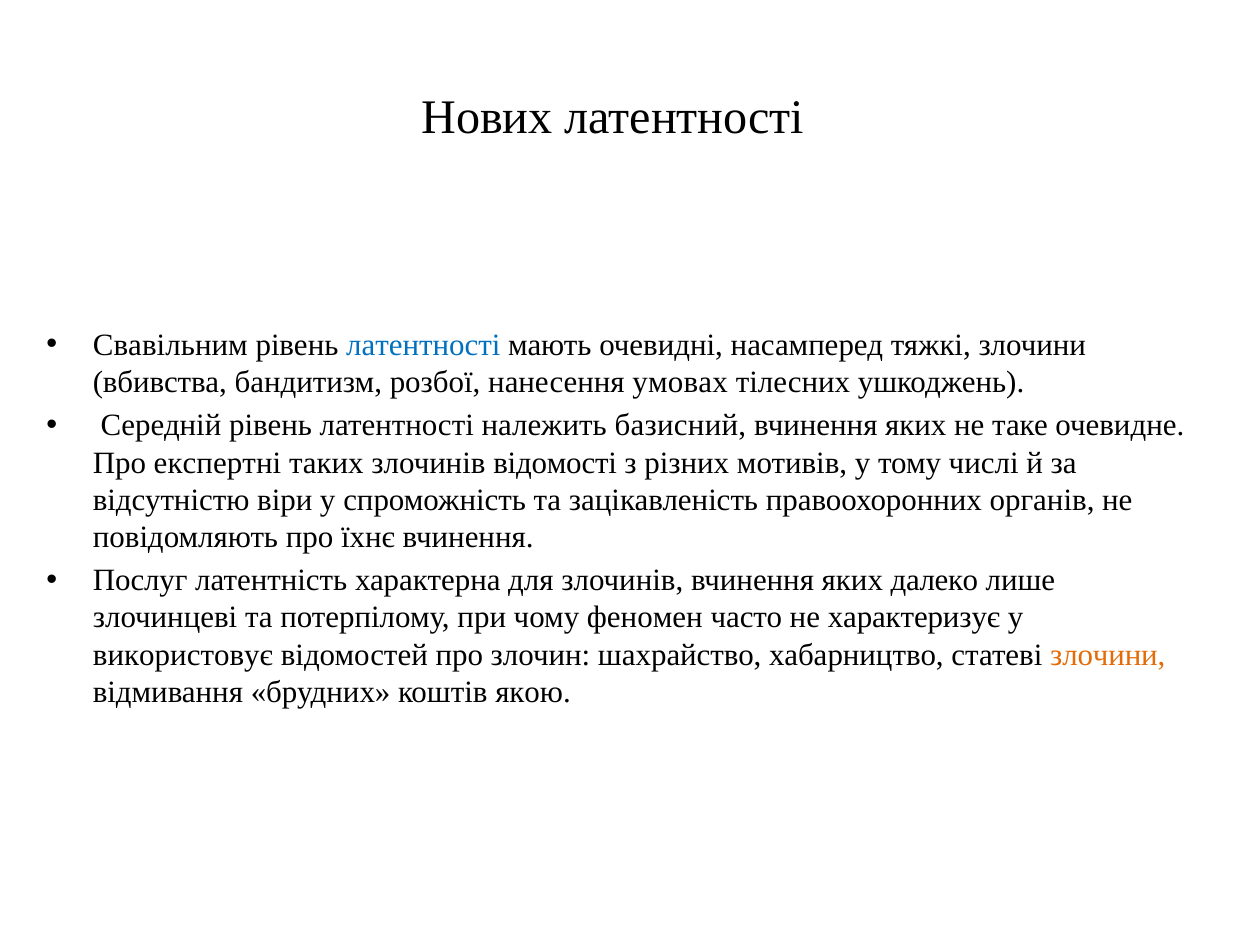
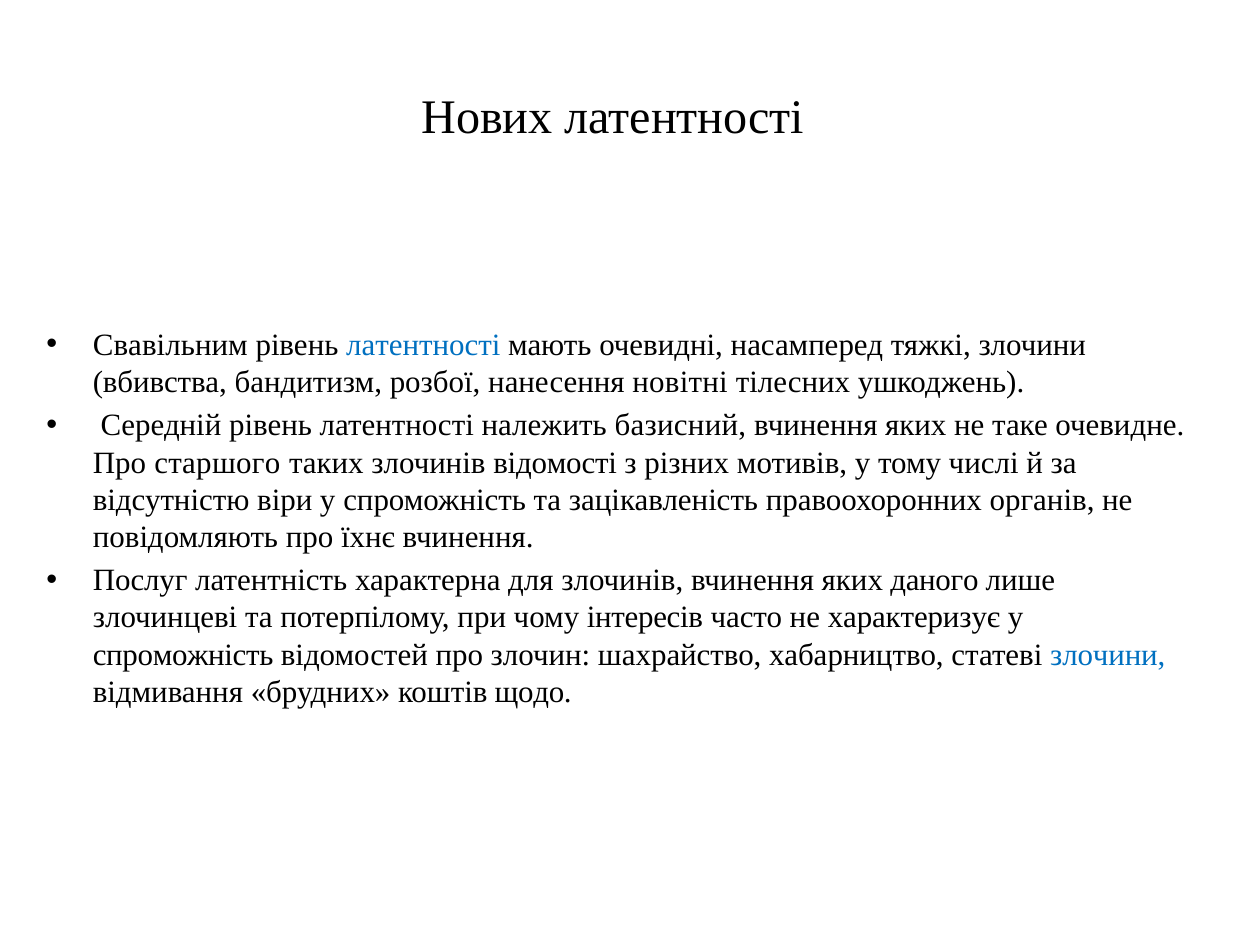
умовах: умовах -> новітні (680, 382)
експертні: експертні -> старшого (217, 463)
далеко: далеко -> даного (934, 580)
феномен: феномен -> інтересів (645, 617)
використовує: використовує -> спроможність (183, 654)
злочини colour: orange -> blue (1108, 654)
якою: якою -> щодо (533, 692)
